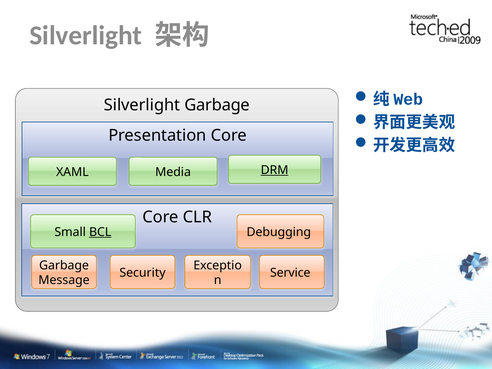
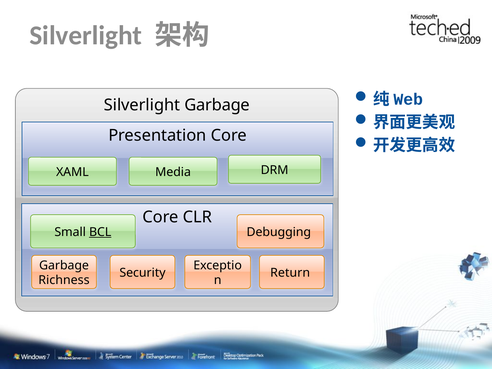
DRM underline: present -> none (275, 170)
Service: Service -> Return (290, 273)
Message: Message -> Richness (64, 280)
